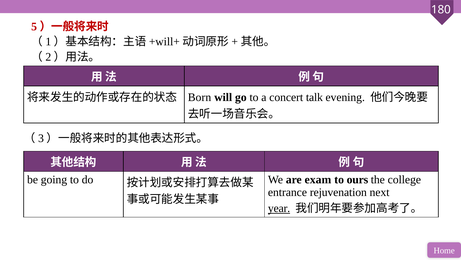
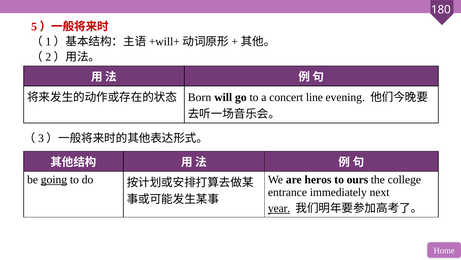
talk: talk -> line (314, 97)
going underline: none -> present (54, 179)
exam: exam -> heros (318, 179)
rejuvenation: rejuvenation -> immediately (338, 192)
